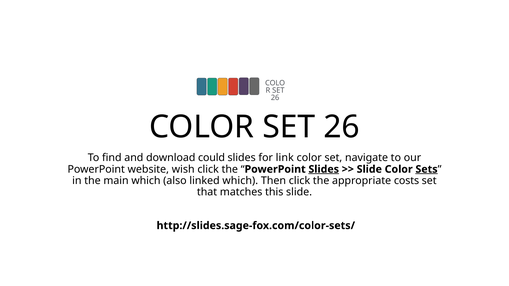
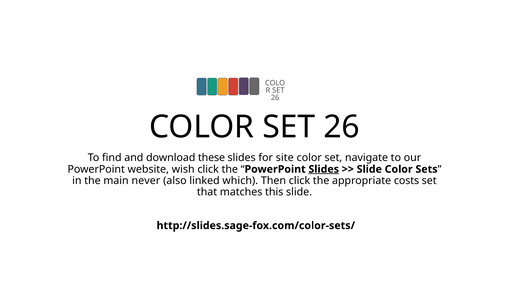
could: could -> these (212, 158)
link: link -> site (285, 158)
Sets underline: present -> none (427, 169)
main which: which -> never (146, 181)
